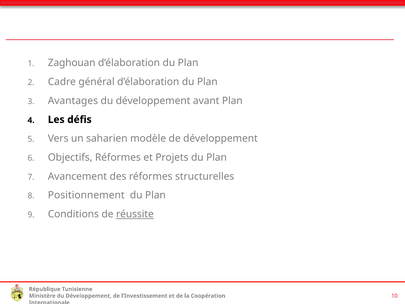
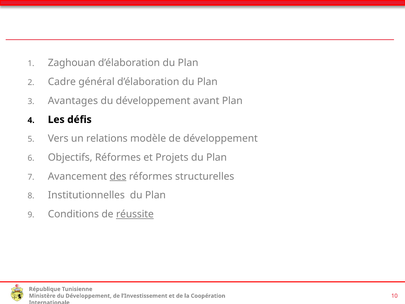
saharien: saharien -> relations (107, 138)
des underline: none -> present (118, 176)
Positionnement: Positionnement -> Institutionnelles (86, 195)
